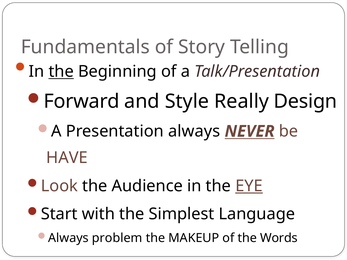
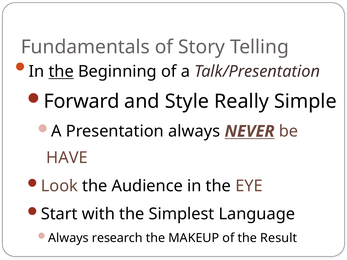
Design: Design -> Simple (305, 102)
EYE underline: present -> none (249, 186)
problem: problem -> research (117, 238)
Words: Words -> Result (279, 238)
